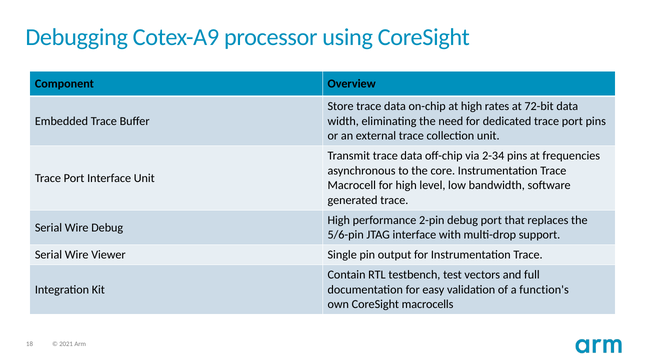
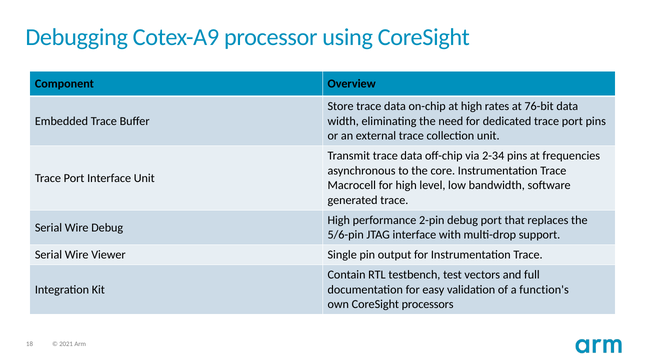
72-bit: 72-bit -> 76-bit (539, 106)
macrocells: macrocells -> processors (428, 304)
